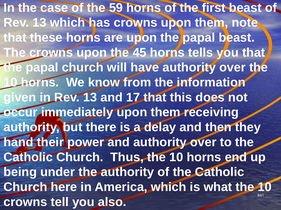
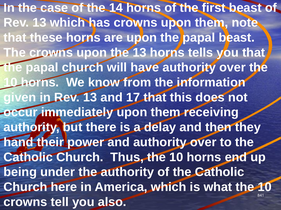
59: 59 -> 14 (116, 8)
the 45: 45 -> 13 (140, 53)
